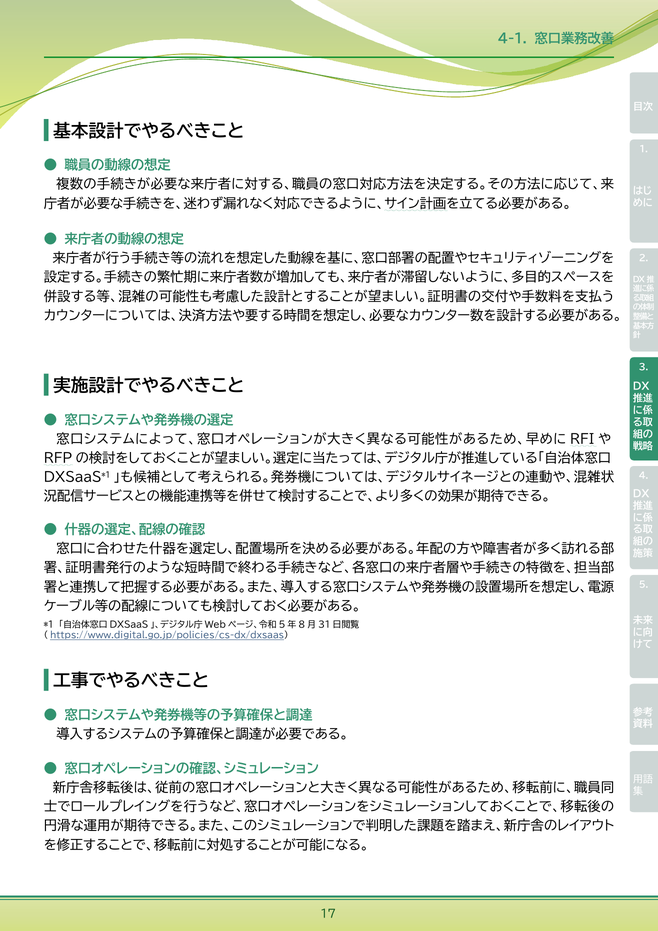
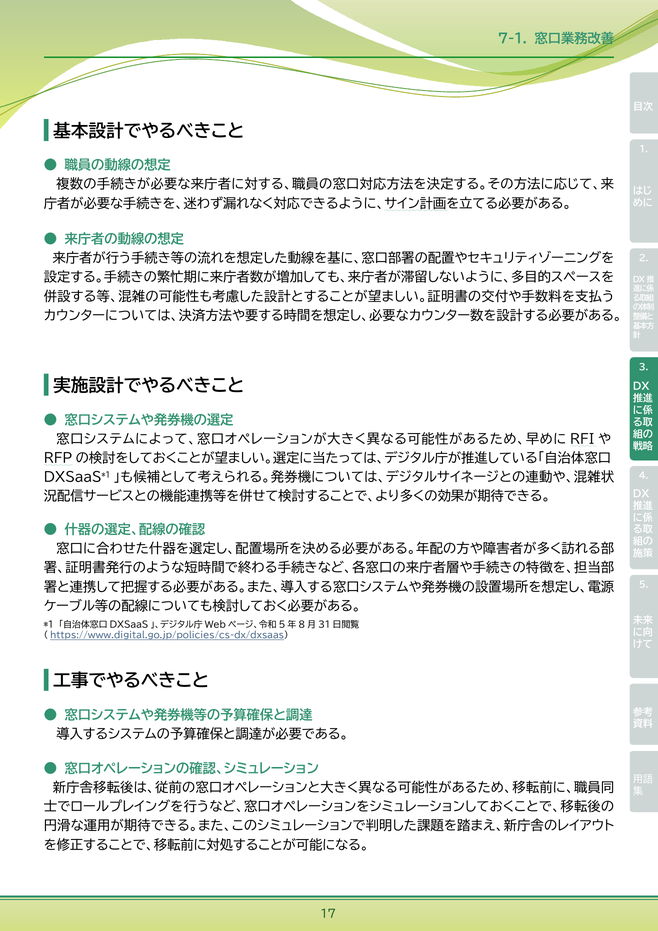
4-1: 4-1 -> 7-1 (512, 39)
